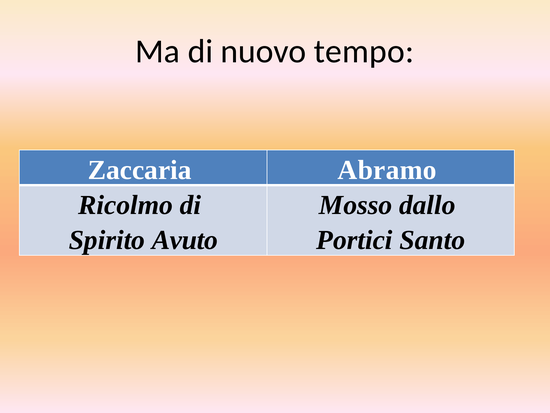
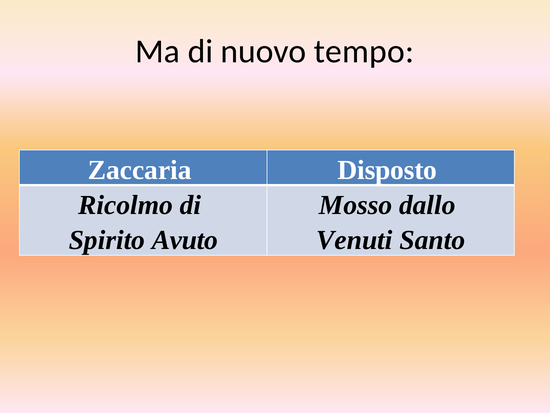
Abramo: Abramo -> Disposto (387, 170)
Portici: Portici -> Venuti (354, 240)
